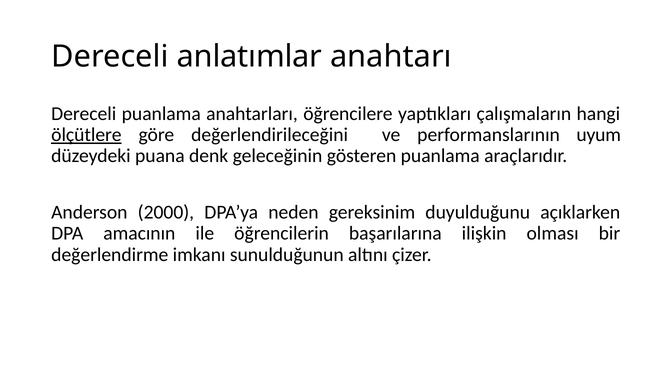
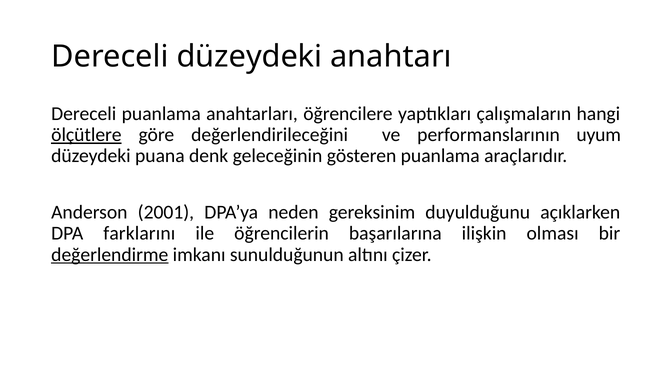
Dereceli anlatımlar: anlatımlar -> düzeydeki (249, 56)
2000: 2000 -> 2001 (166, 212)
amacının: amacının -> farklarını (139, 233)
değerlendirme underline: none -> present (110, 255)
